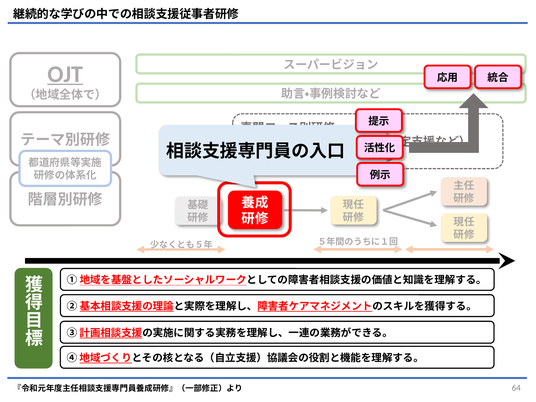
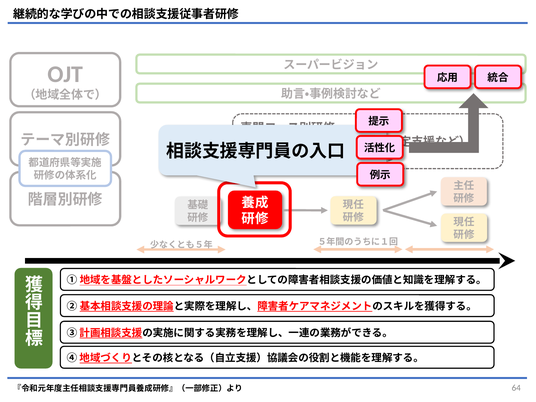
OJT underline: present -> none (65, 74)
